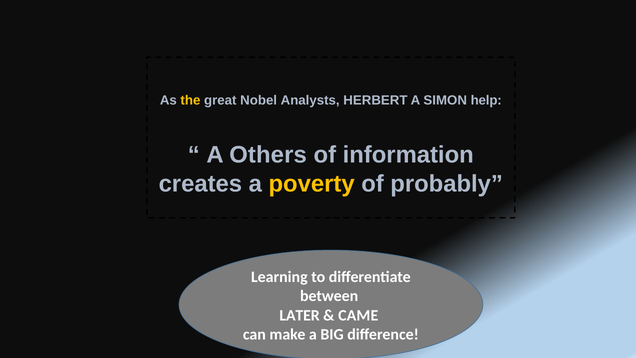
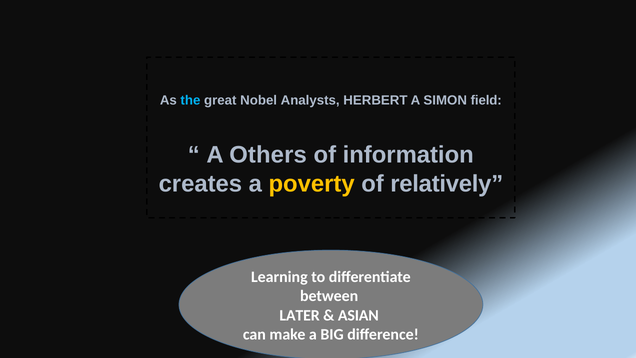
the colour: yellow -> light blue (190, 100)
help: help -> field (486, 100)
probably: probably -> relatively (447, 184)
CAME: CAME -> ASIAN (358, 315)
